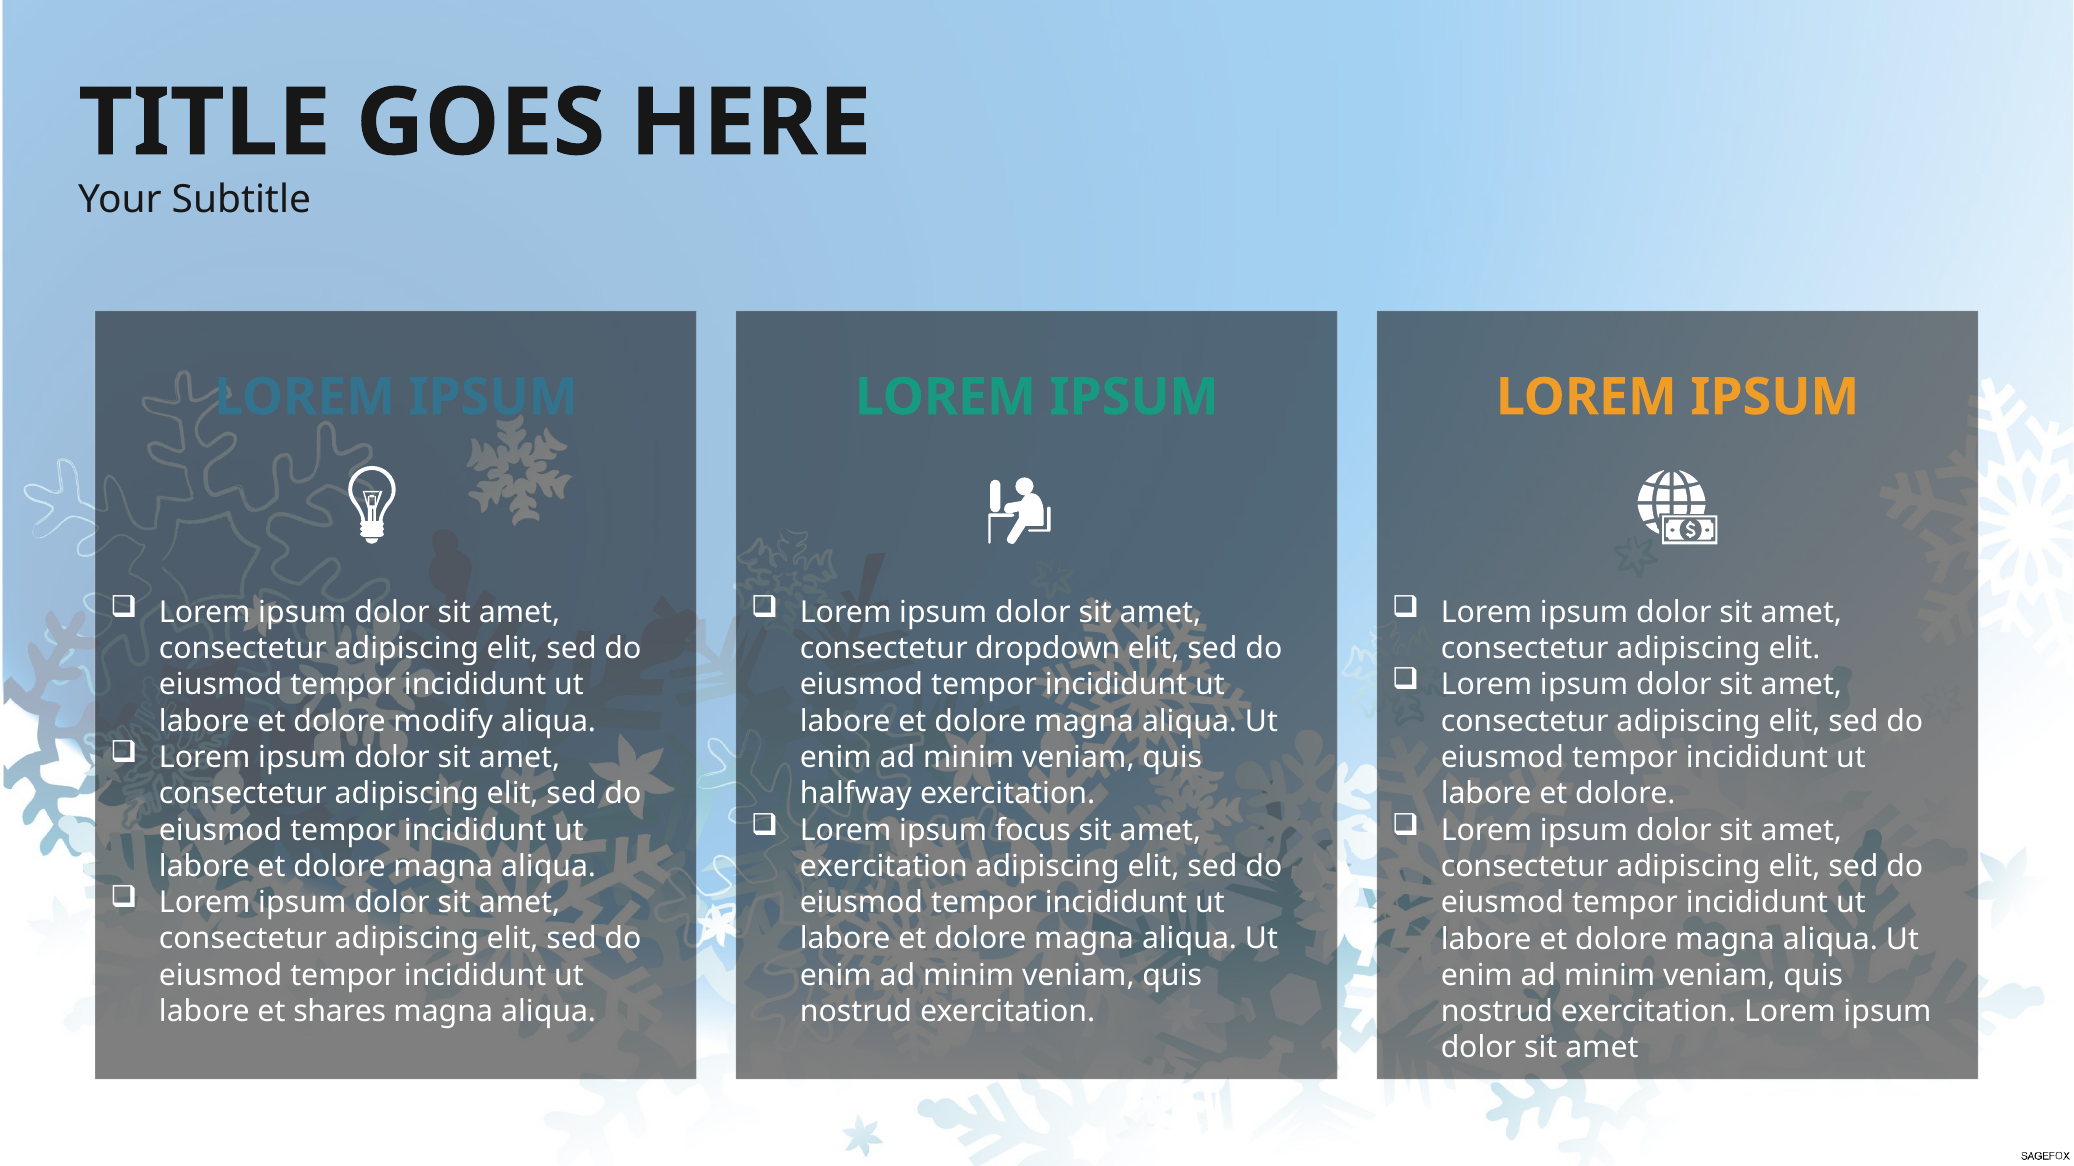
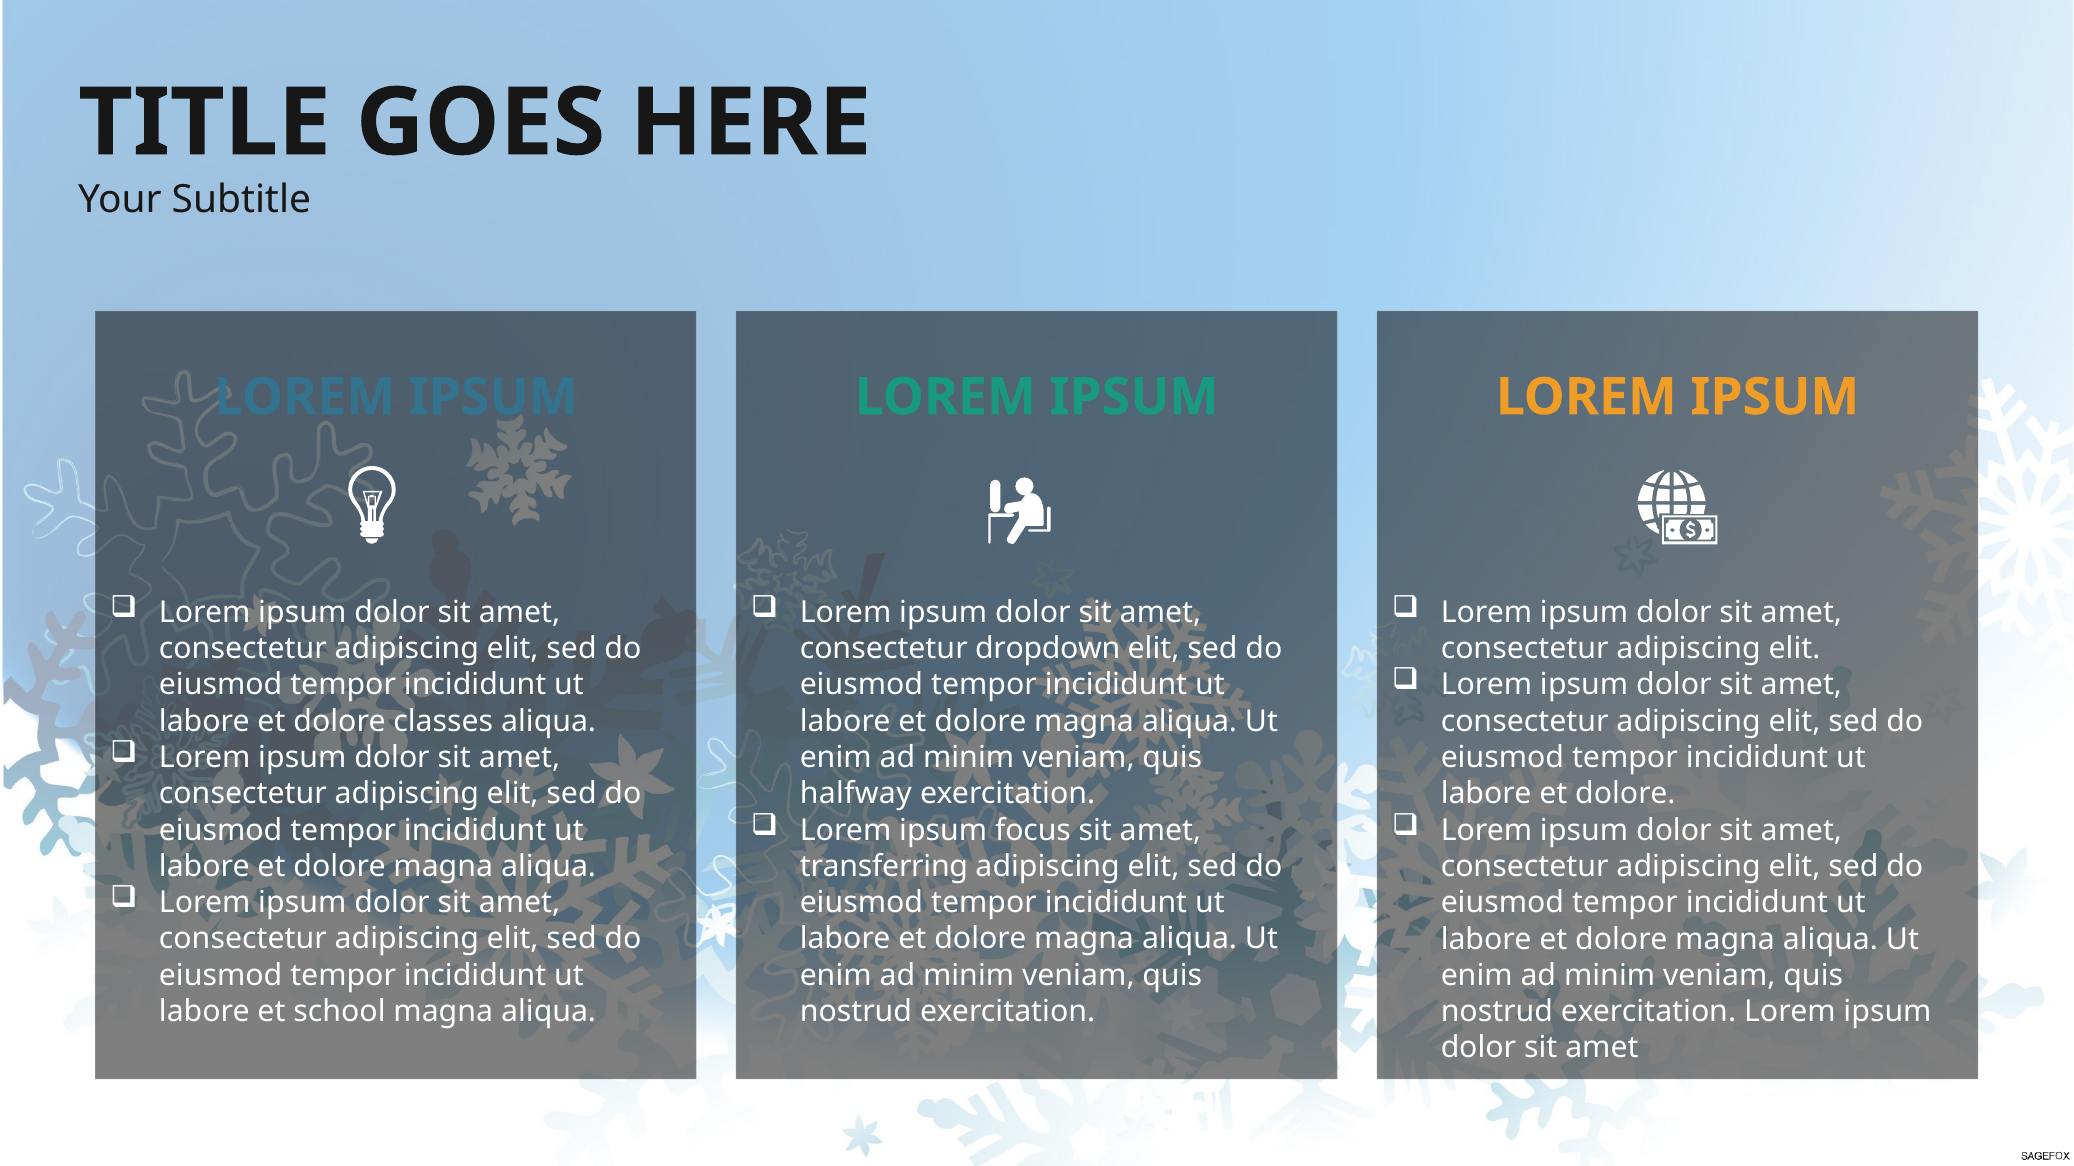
modify: modify -> classes (443, 722)
exercitation: exercitation -> transferring (884, 867)
shares: shares -> school (340, 1012)
